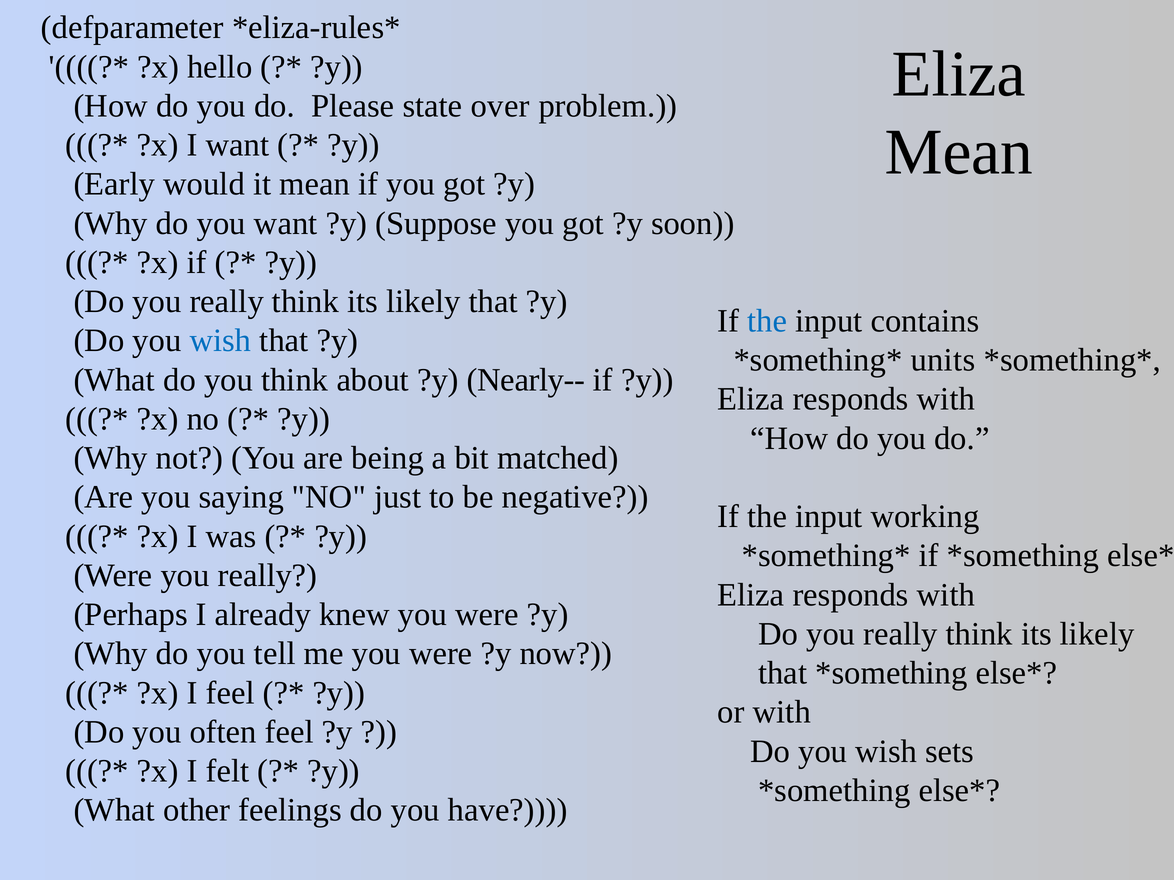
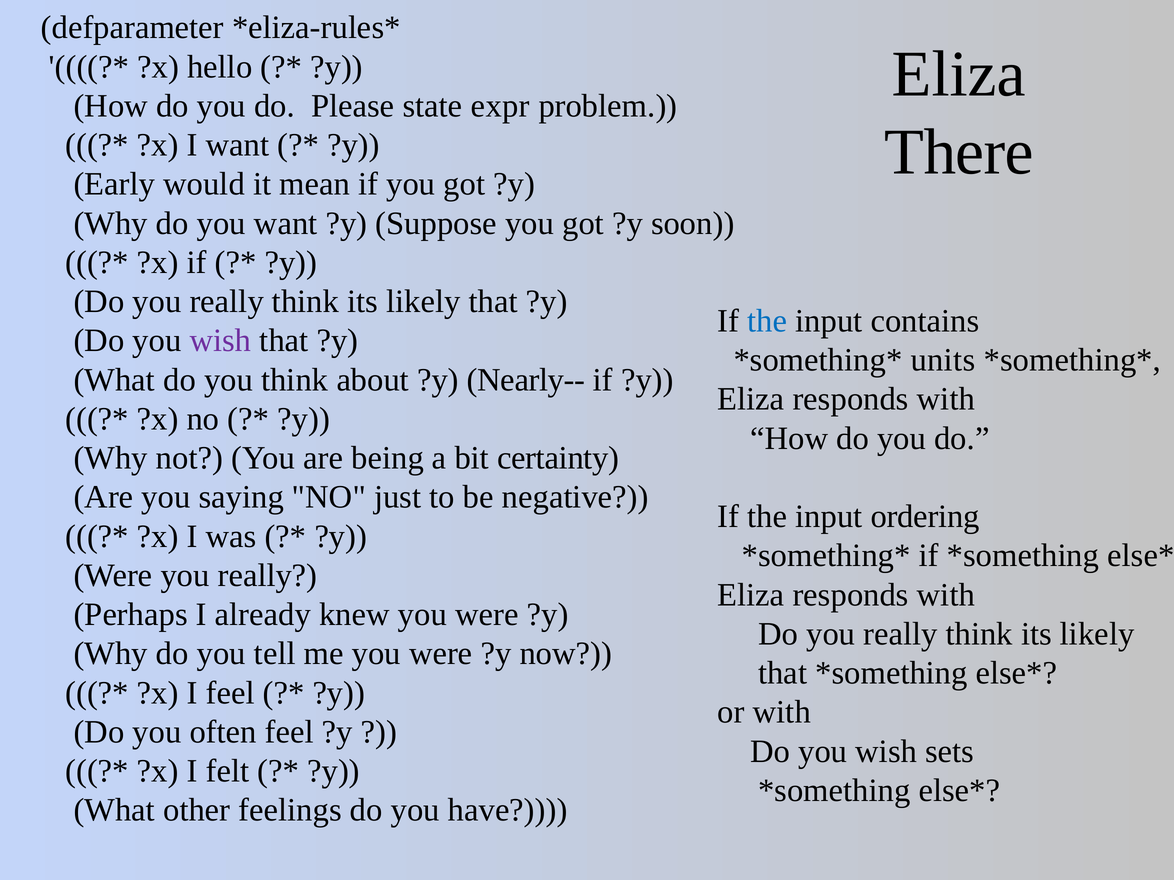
over: over -> expr (500, 106)
Mean: Mean -> There (959, 152)
wish colour: blue -> purple (220, 341)
matched: matched -> certainty (558, 458)
working: working -> ordering (925, 517)
